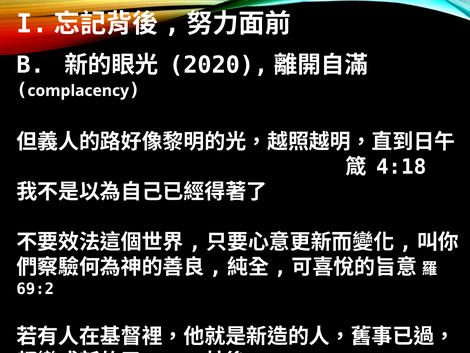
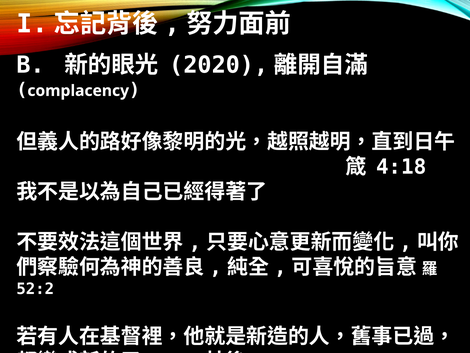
69:2: 69:2 -> 52:2 (35, 289)
